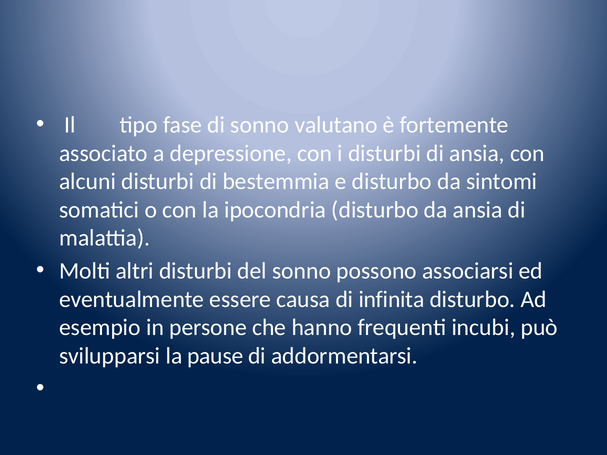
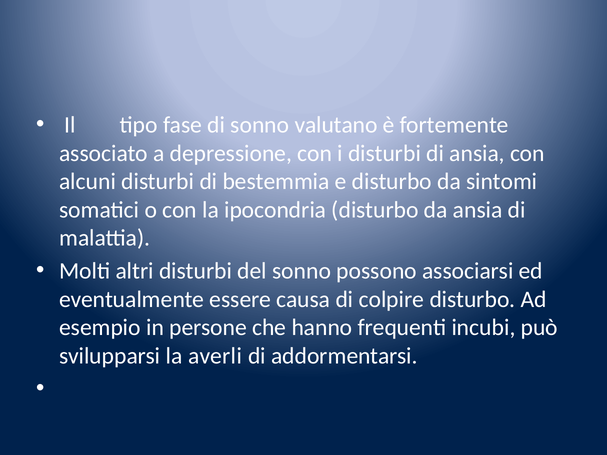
infinita: infinita -> colpire (391, 299)
pause: pause -> averli (215, 356)
